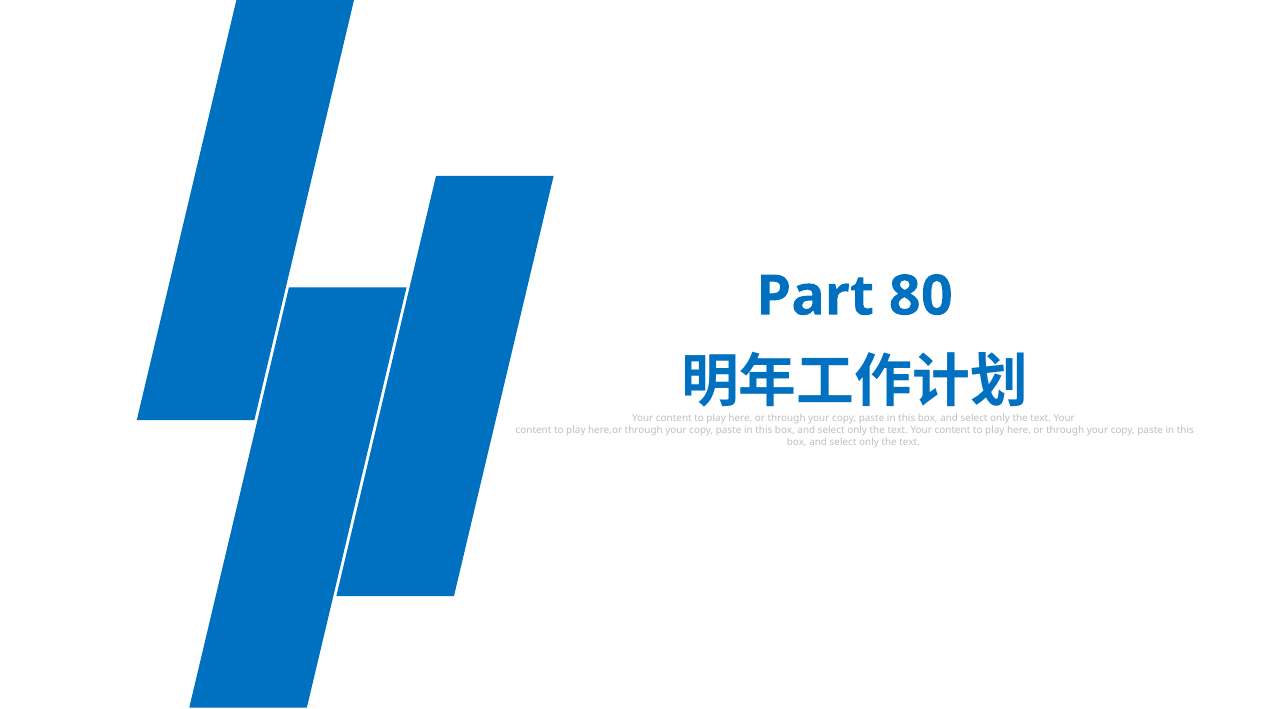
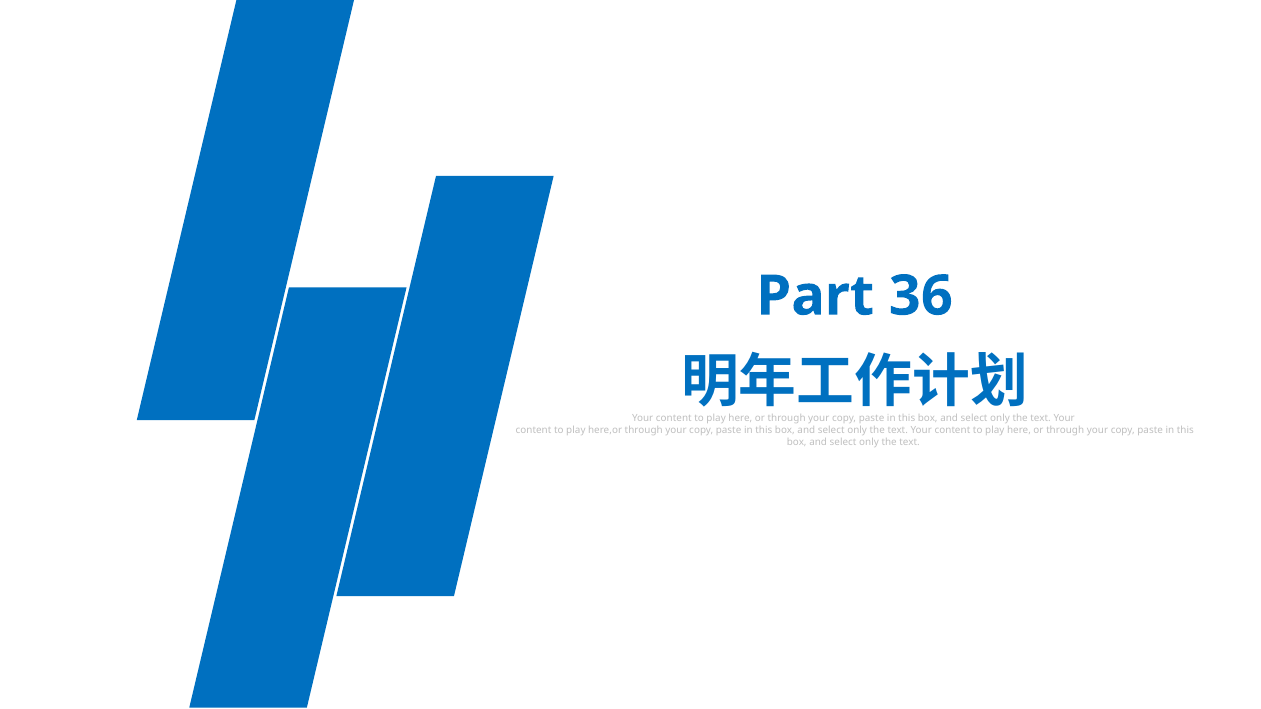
80: 80 -> 36 (921, 296)
